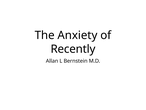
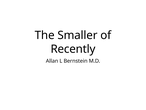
Anxiety: Anxiety -> Smaller (78, 35)
